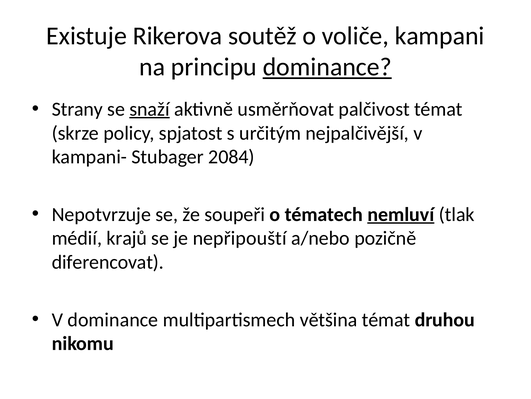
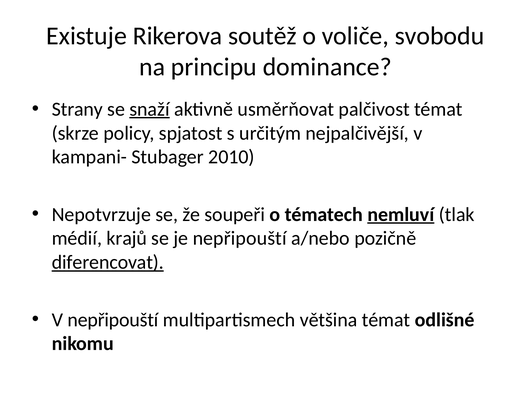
kampani: kampani -> svobodu (440, 36)
dominance underline: present -> none (327, 67)
2084: 2084 -> 2010 (231, 157)
diferencovat underline: none -> present (108, 262)
V dominance: dominance -> nepřipouští (113, 319)
druhou: druhou -> odlišné (445, 319)
